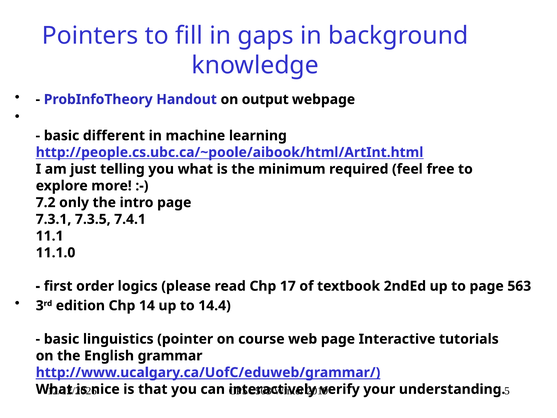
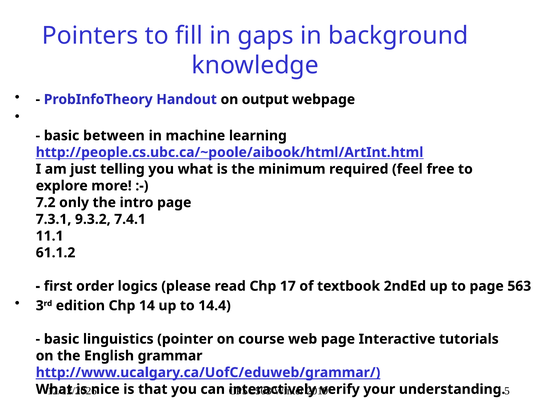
different: different -> between (114, 136)
7.3.5: 7.3.5 -> 9.3.2 (93, 219)
11.1.0: 11.1.0 -> 61.1.2 (56, 253)
